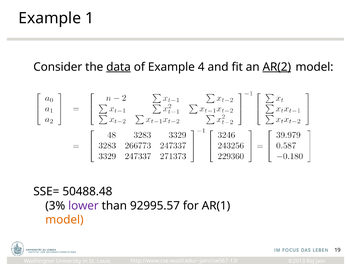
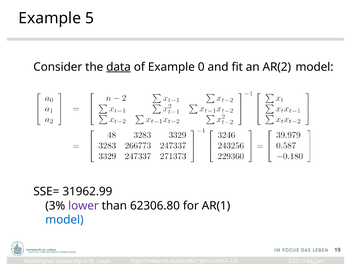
1: 1 -> 5 (90, 18)
4: 4 -> 0 (201, 67)
AR(2 underline: present -> none (277, 67)
50488.48: 50488.48 -> 31962.99 (87, 191)
92995.57: 92995.57 -> 62306.80 (155, 205)
model colour: orange -> blue (64, 219)
